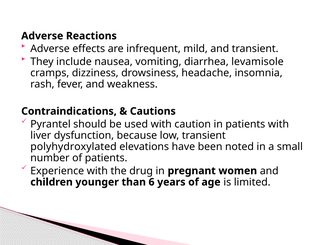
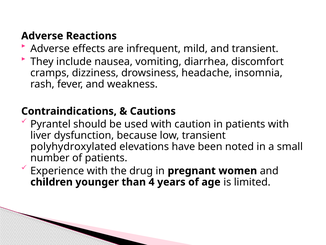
levamisole: levamisole -> discomfort (258, 62)
6: 6 -> 4 (152, 182)
